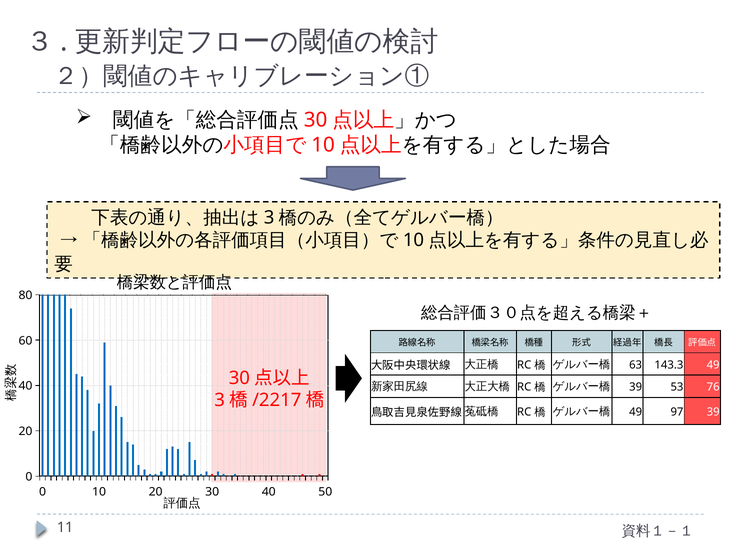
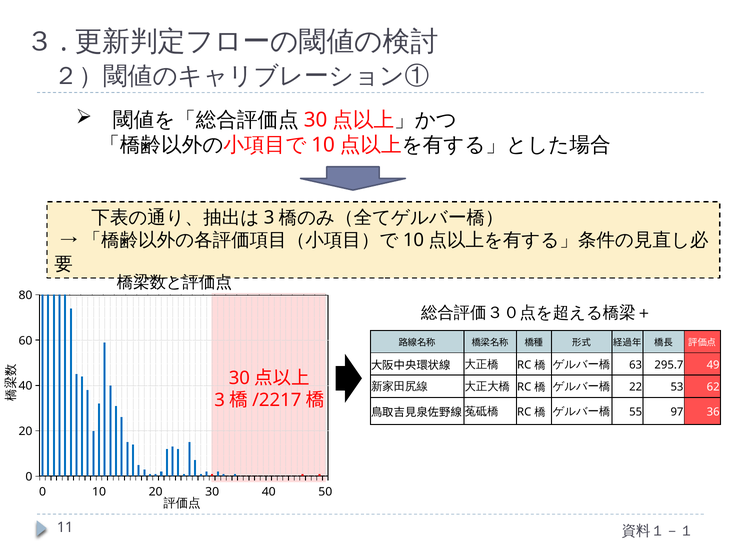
143.3: 143.3 -> 295.7 (669, 365)
39: 39 -> 22 (636, 388)
76: 76 -> 62 (713, 388)
49: 49 -> 55 (636, 413)
97 39: 39 -> 36 (713, 413)
